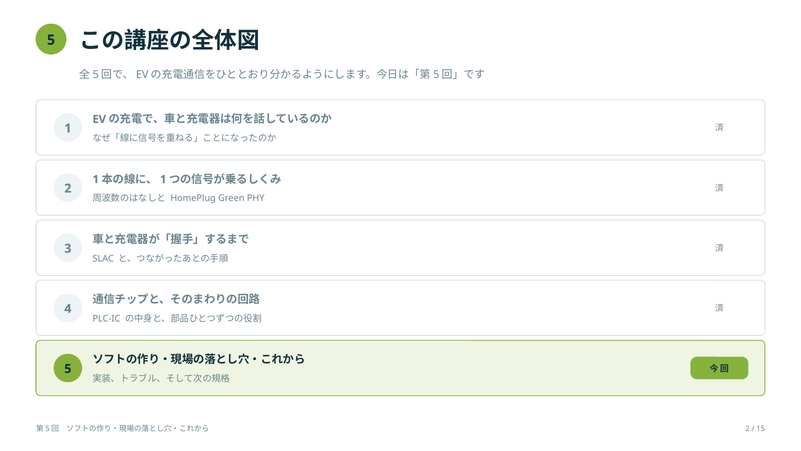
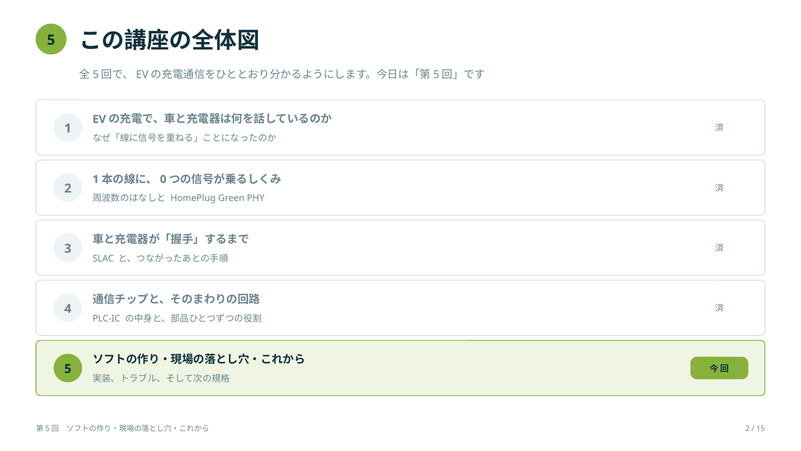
1: 1 -> 0 (163, 179)
